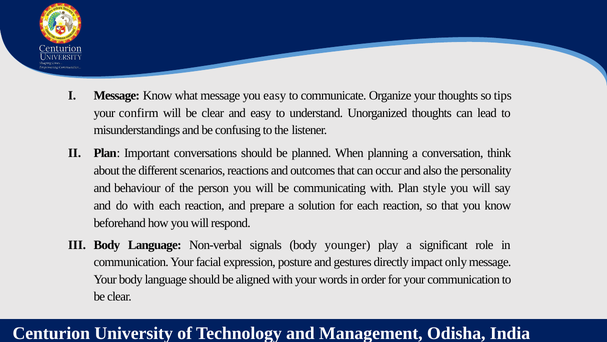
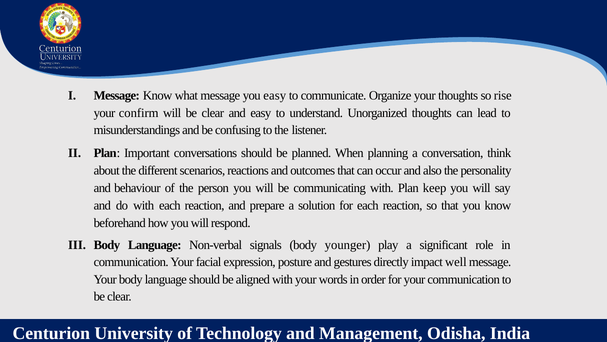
tips: tips -> rise (503, 96)
style: style -> keep (435, 188)
only: only -> well (456, 262)
